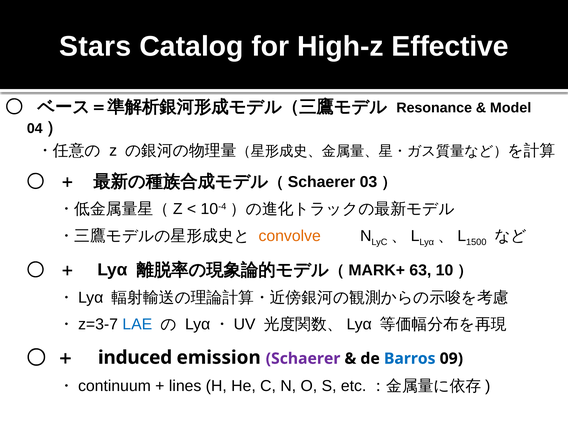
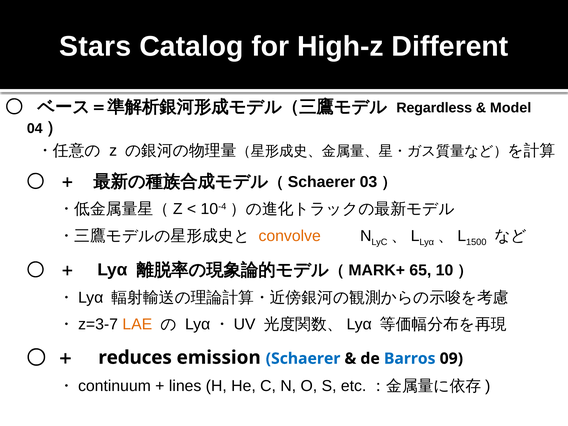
Effective: Effective -> Different (450, 46)
Resonance: Resonance -> Regardless (434, 108)
63: 63 -> 65 (420, 270)
LAE colour: blue -> orange (137, 324)
induced: induced -> reduces (135, 358)
Schaerer colour: purple -> blue (303, 359)
